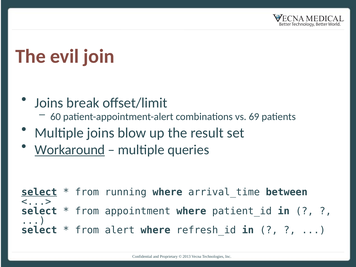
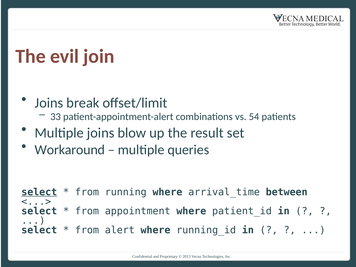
60: 60 -> 33 (56, 117)
69: 69 -> 54 (254, 117)
Workaround underline: present -> none (70, 150)
refresh_id: refresh_id -> running_id (206, 230)
